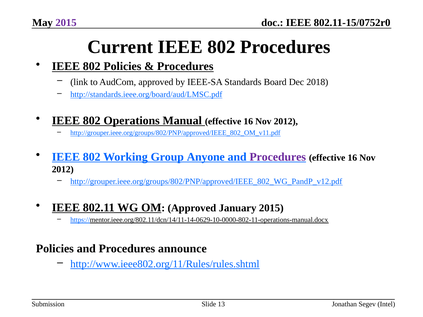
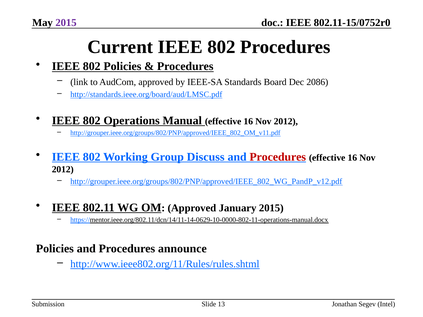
2018: 2018 -> 2086 (317, 82)
Anyone: Anyone -> Discuss (206, 157)
Procedures colour: purple -> red (278, 157)
